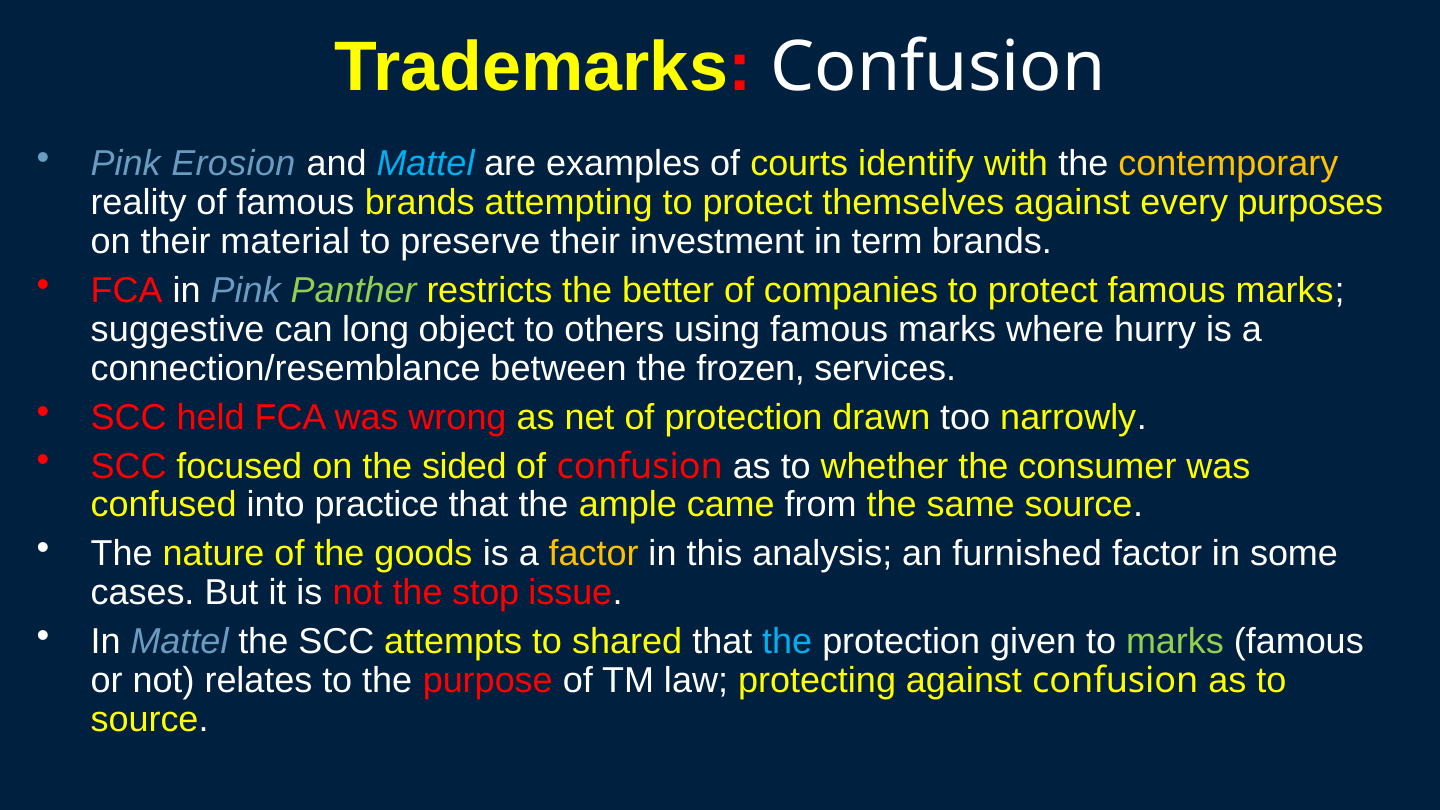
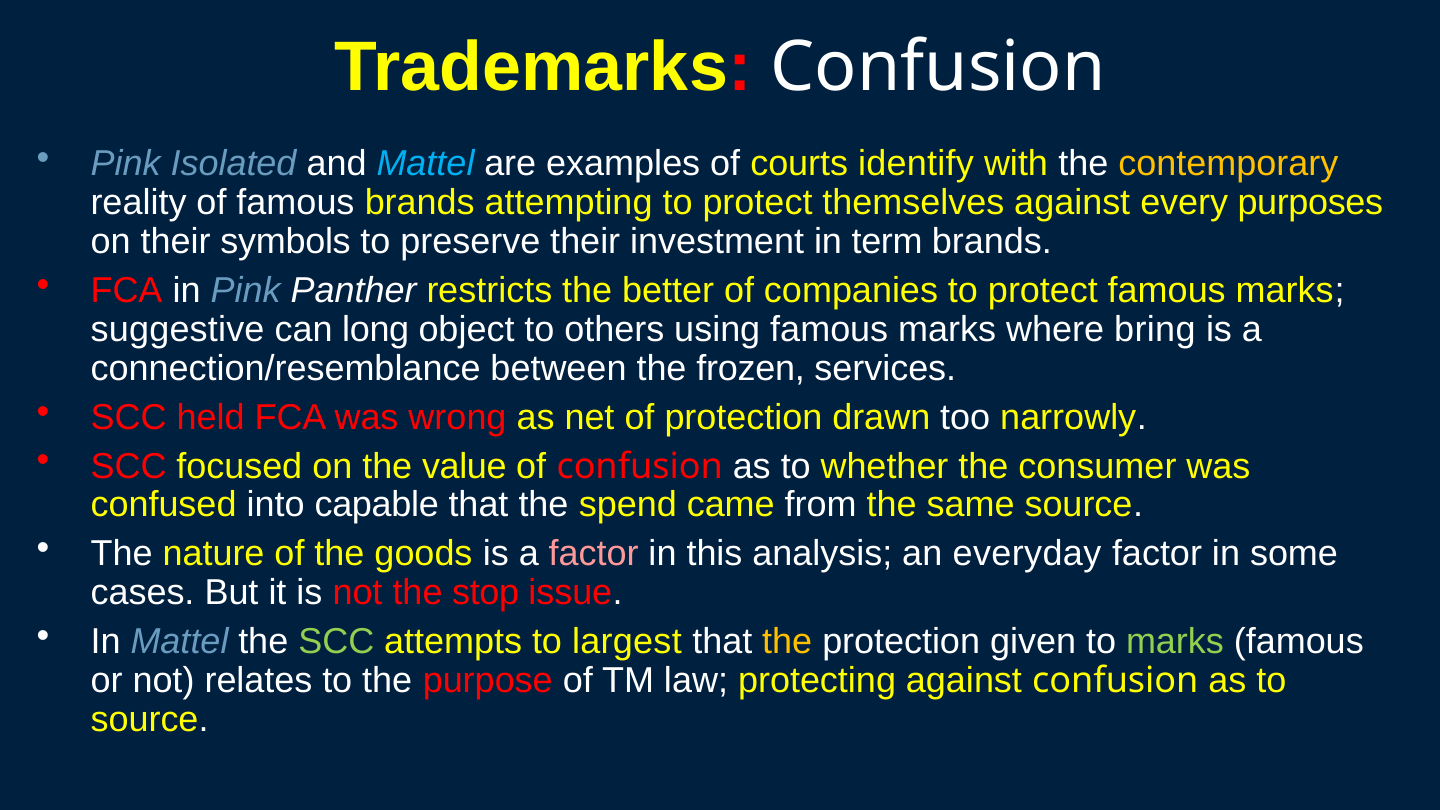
Erosion: Erosion -> Isolated (234, 164)
material: material -> symbols (286, 242)
Panther colour: light green -> white (354, 291)
hurry: hurry -> bring (1155, 330)
sided: sided -> value (464, 466)
practice: practice -> capable (377, 505)
ample: ample -> spend (628, 505)
factor colour: yellow -> pink (594, 554)
furnished: furnished -> everyday (1027, 554)
SCC colour: white -> light green (336, 642)
shared: shared -> largest (627, 642)
the colour: light blue -> yellow (787, 642)
